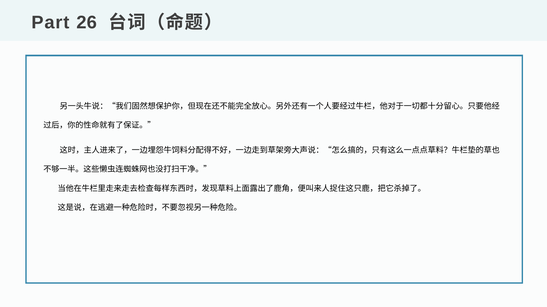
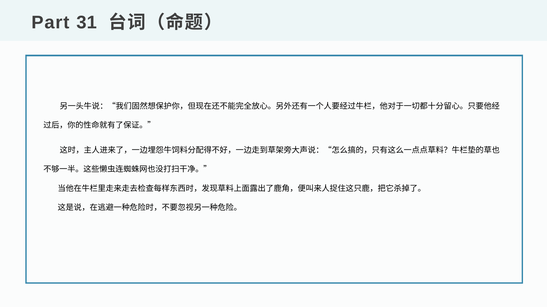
26: 26 -> 31 (87, 22)
